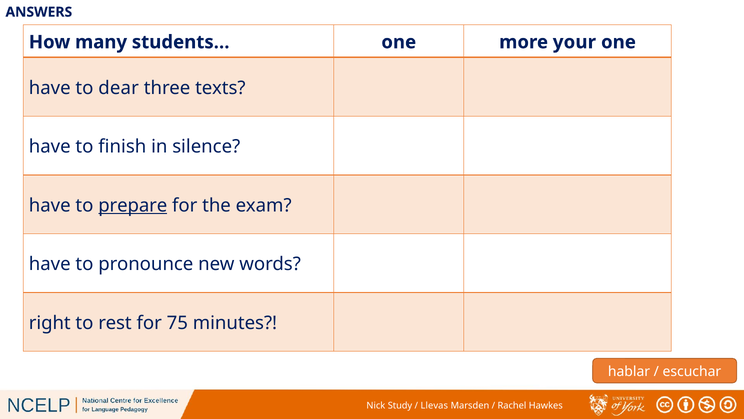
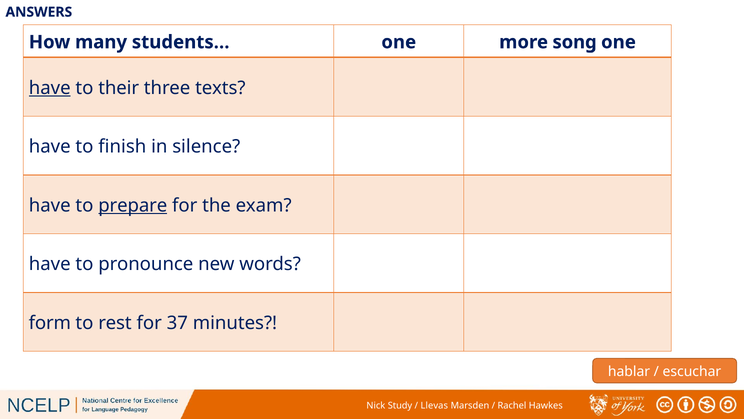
your: your -> song (575, 42)
have underline: none -> present (50, 88)
dear: dear -> their (119, 88)
right: right -> form (50, 323)
75: 75 -> 37 (177, 323)
